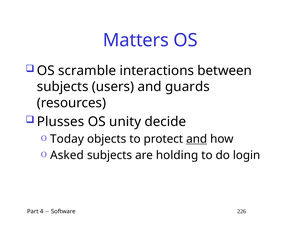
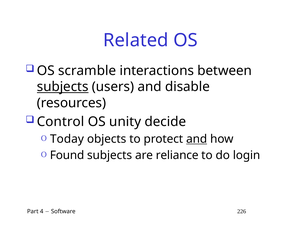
Matters: Matters -> Related (136, 40)
subjects underline: none -> present (63, 87)
guards: guards -> disable (188, 87)
Plusses: Plusses -> Control (61, 122)
Asked: Asked -> Found (67, 155)
holding: holding -> reliance (177, 155)
